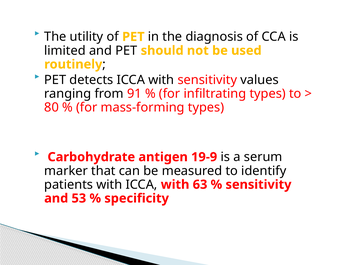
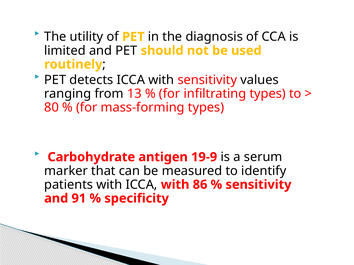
91: 91 -> 13 (134, 94)
63: 63 -> 86 (200, 185)
53: 53 -> 91 (79, 199)
